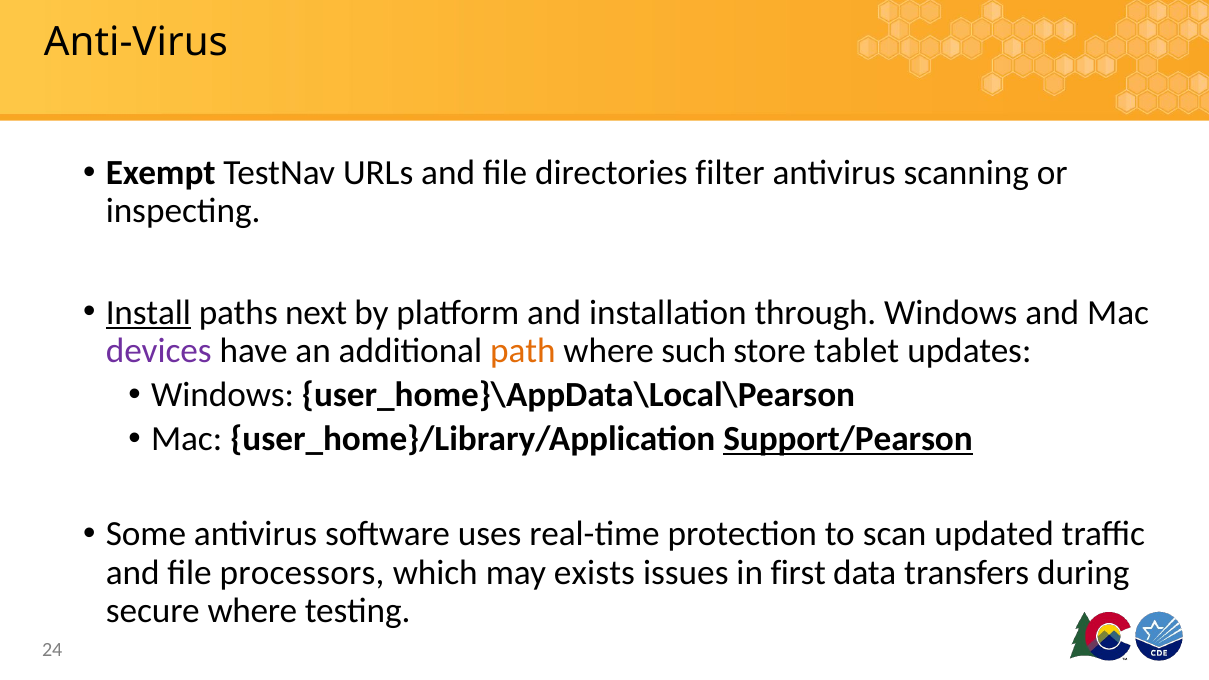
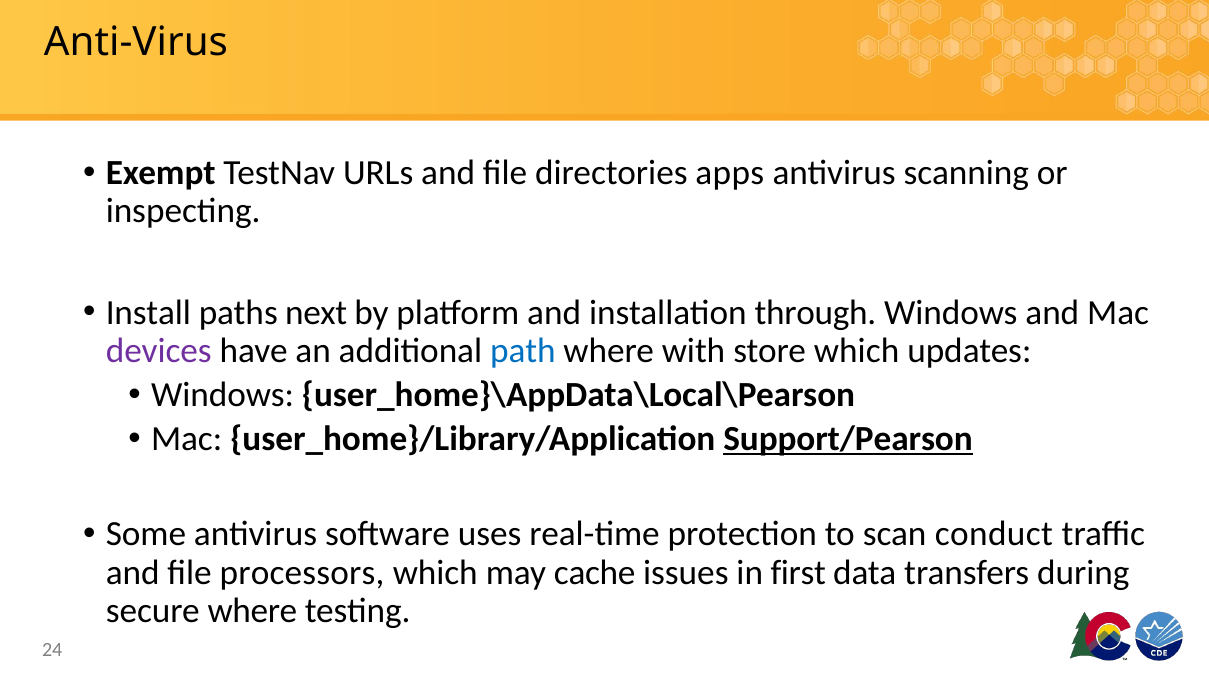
filter: filter -> apps (730, 173)
Install underline: present -> none (148, 312)
path colour: orange -> blue (523, 351)
such: such -> with (694, 351)
store tablet: tablet -> which (857, 351)
updated: updated -> conduct (994, 534)
exists: exists -> cache (595, 572)
